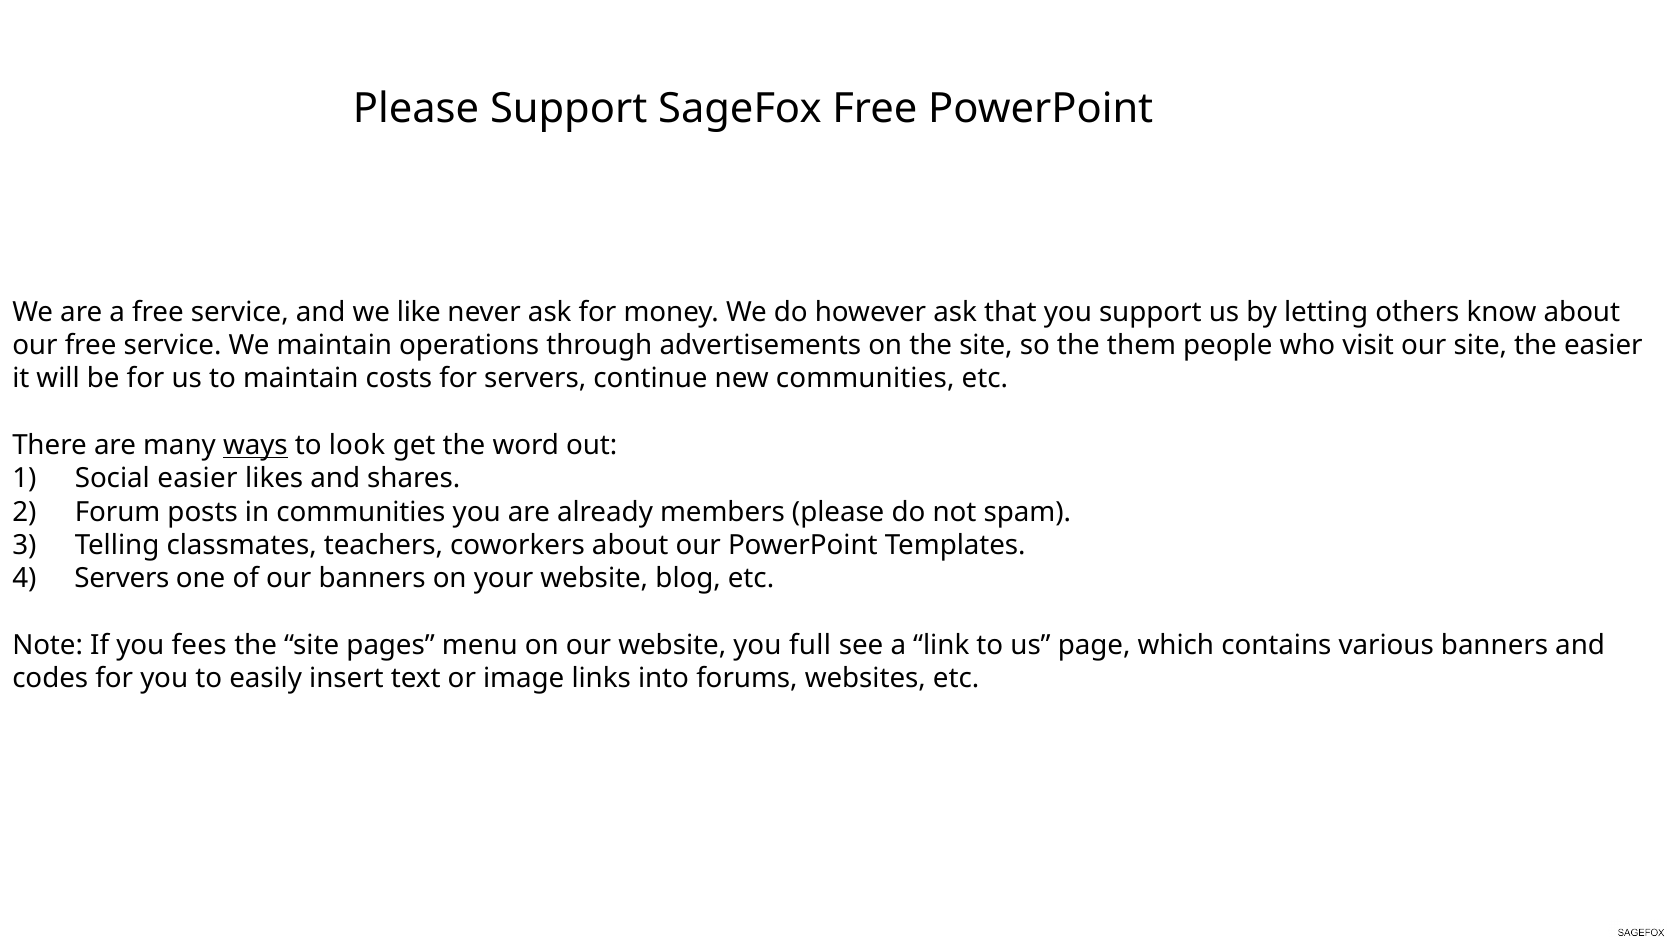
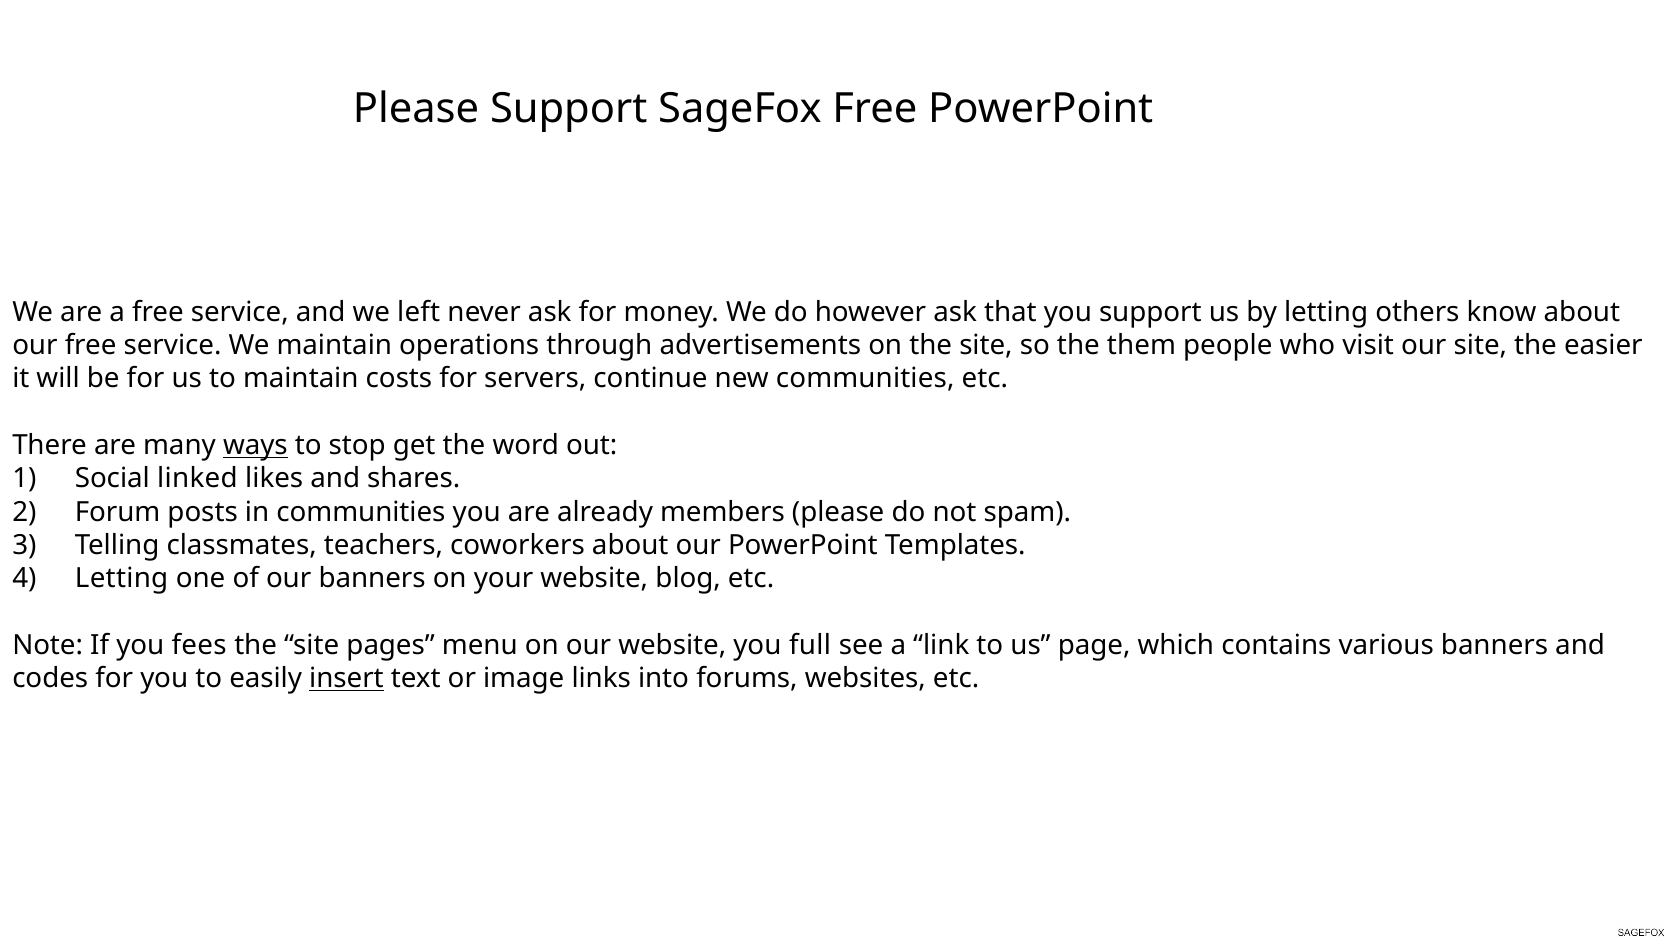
like: like -> left (419, 312)
look: look -> stop (357, 446)
Social easier: easier -> linked (197, 479)
Servers: Servers -> Letting (122, 579)
insert underline: none -> present (346, 679)
